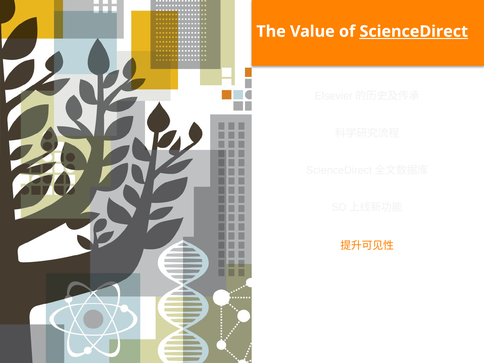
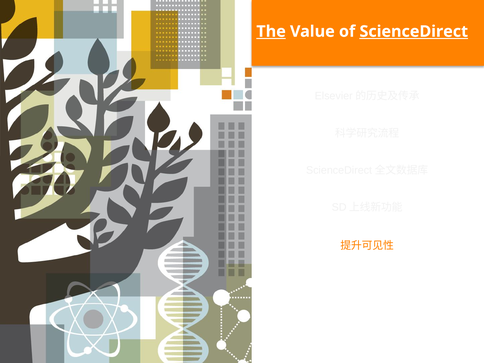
The underline: none -> present (271, 31)
